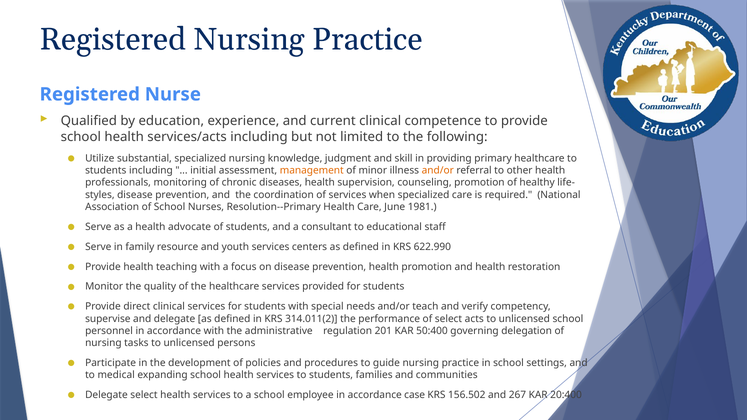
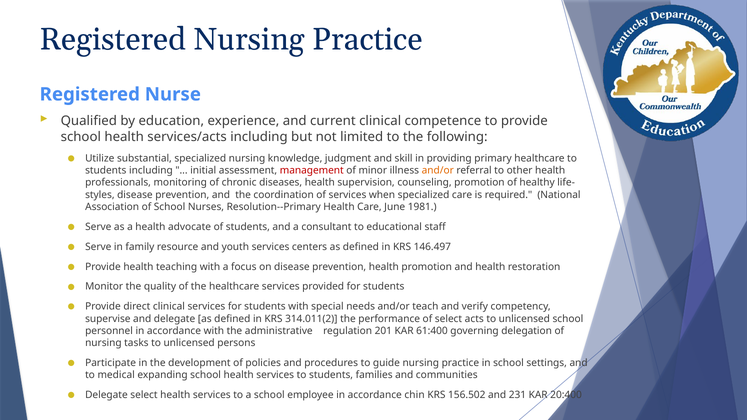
management colour: orange -> red (312, 171)
622.990: 622.990 -> 146.497 (432, 247)
50:400: 50:400 -> 61:400 (432, 331)
case: case -> chin (415, 395)
267: 267 -> 231 (517, 395)
